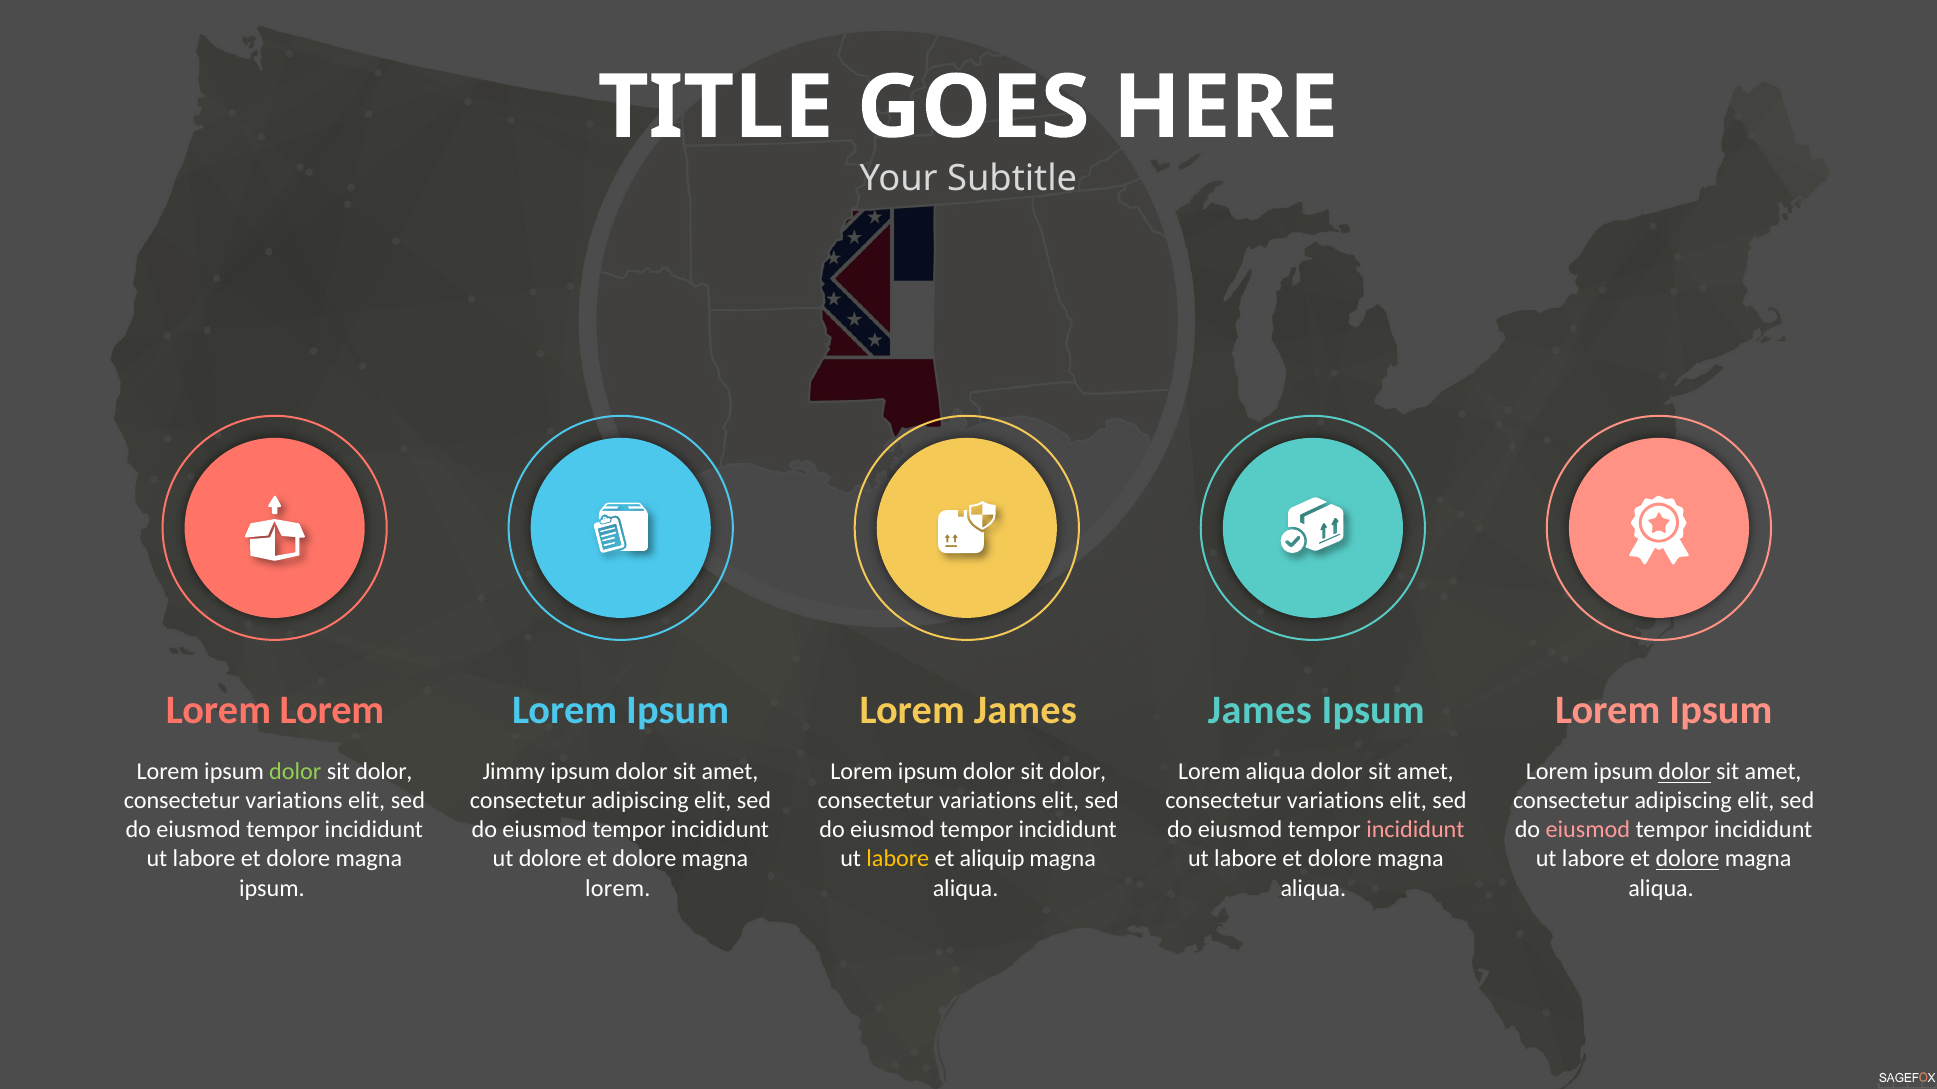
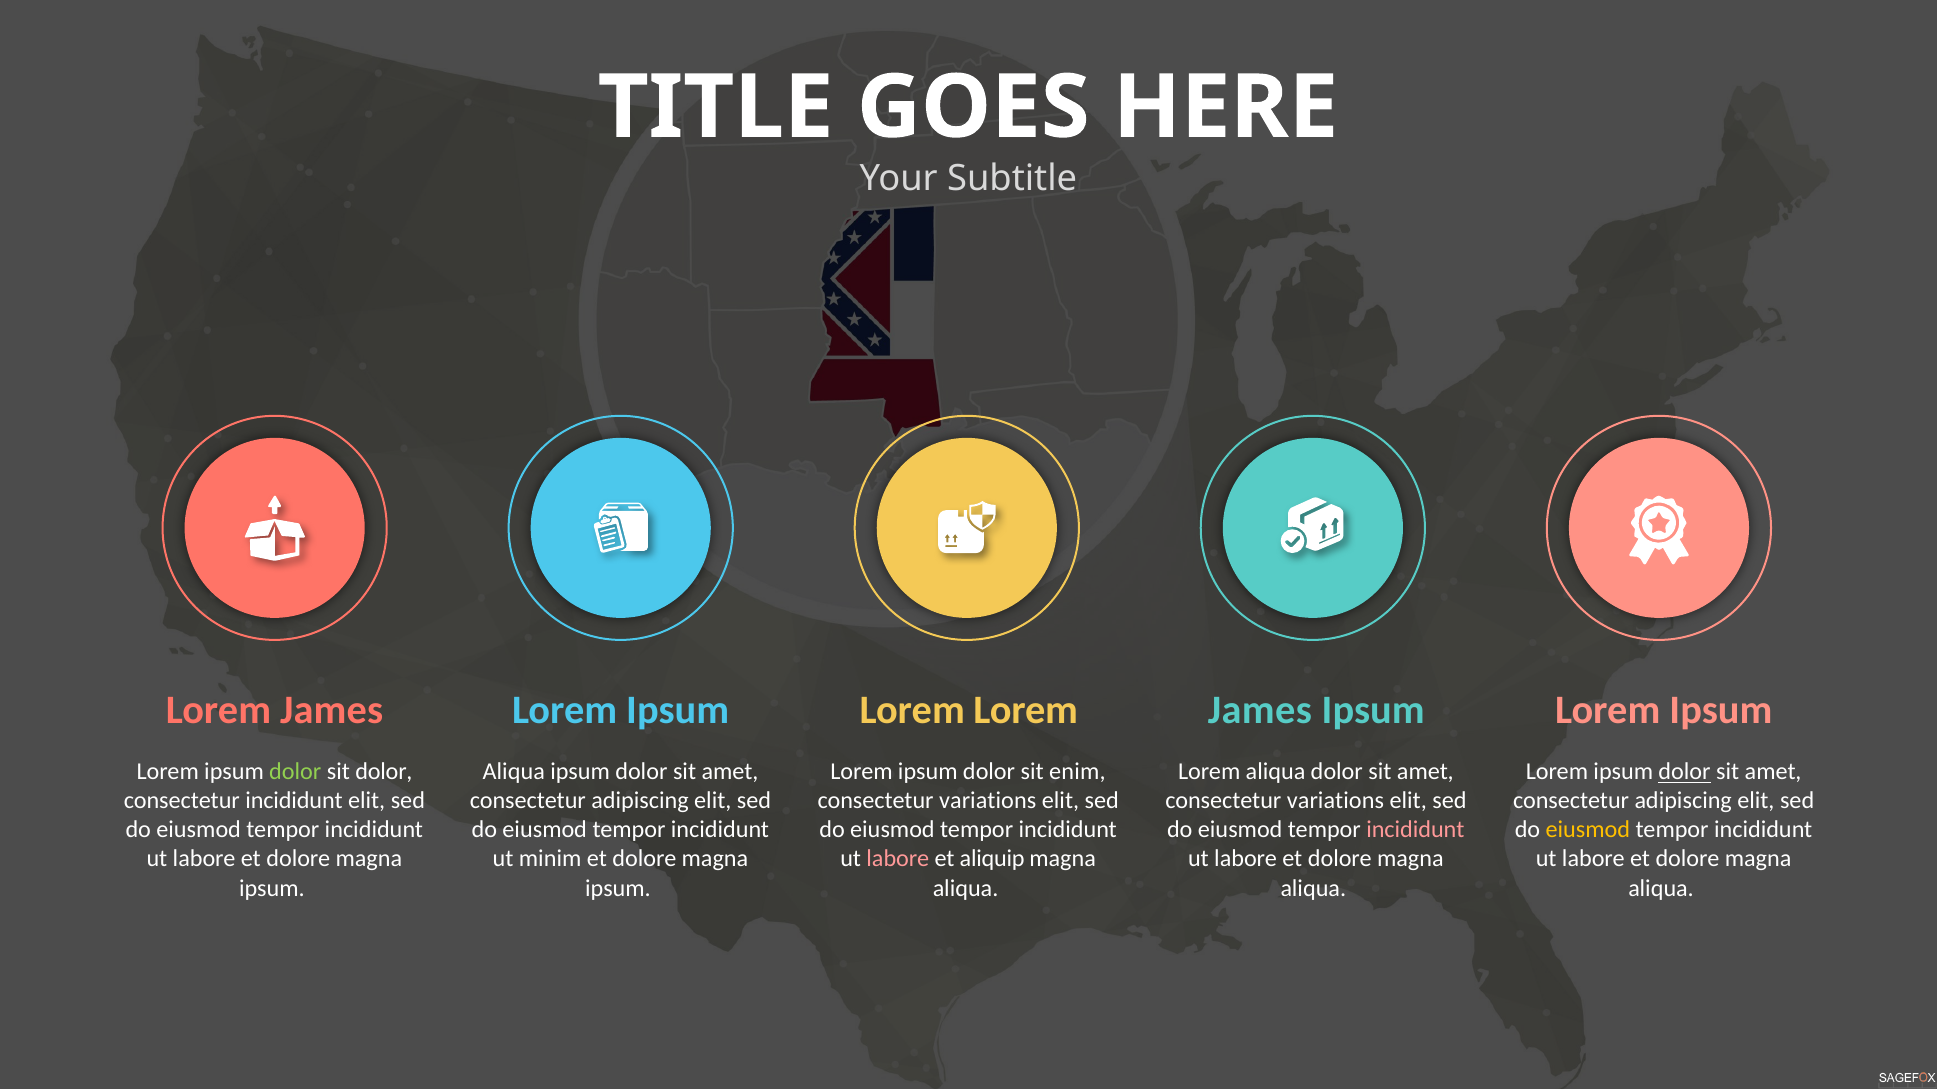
Lorem: Lorem -> James (332, 710)
James: James -> Lorem (1026, 710)
Jimmy: Jimmy -> Aliqua (514, 772)
dolor: dolor -> enim (1077, 772)
variations: variations -> incididunt (294, 801)
eiusmod colour: pink -> yellow (1588, 830)
ut dolore: dolore -> minim (550, 859)
labore colour: yellow -> pink (898, 859)
dolore underline: present -> none (1687, 859)
lorem: lorem -> ipsum (618, 888)
